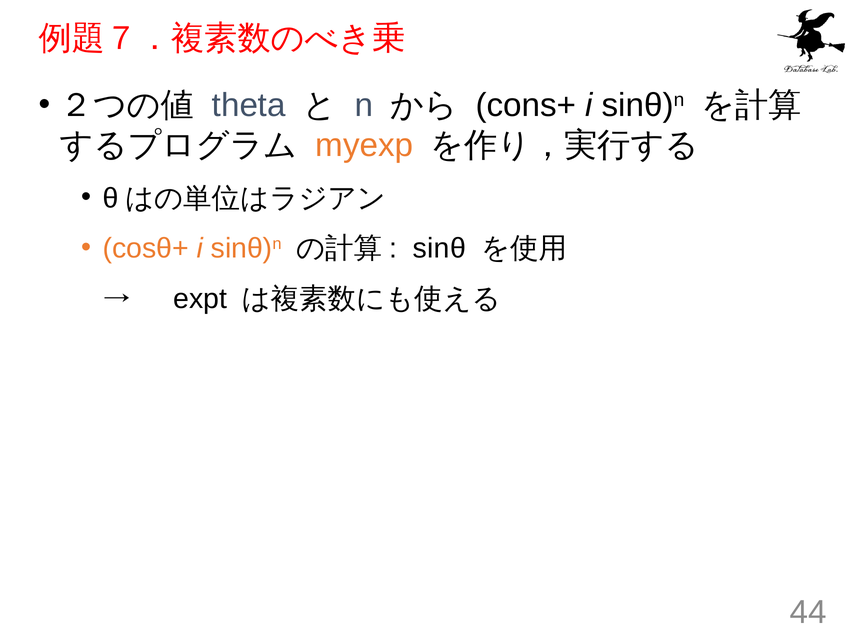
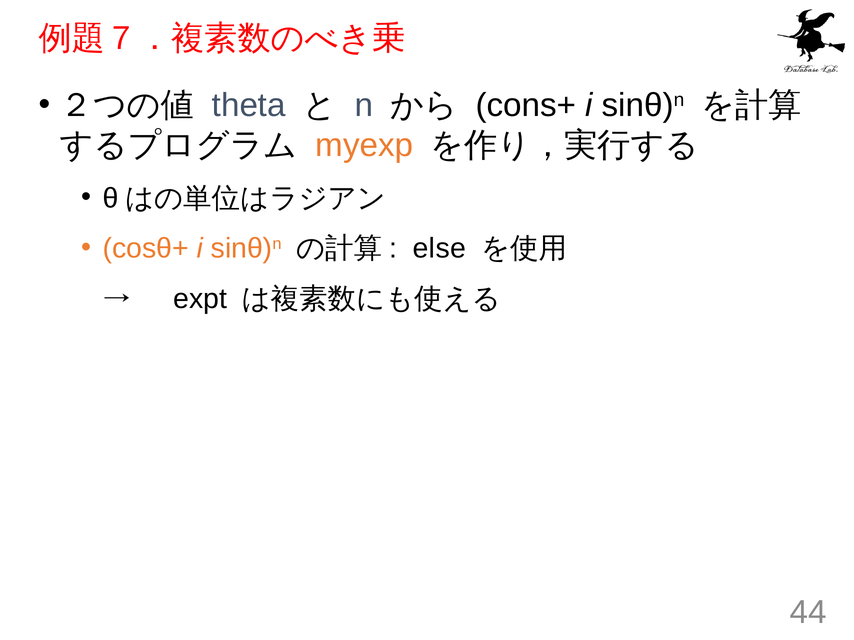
sinθ: sinθ -> else (439, 249)
